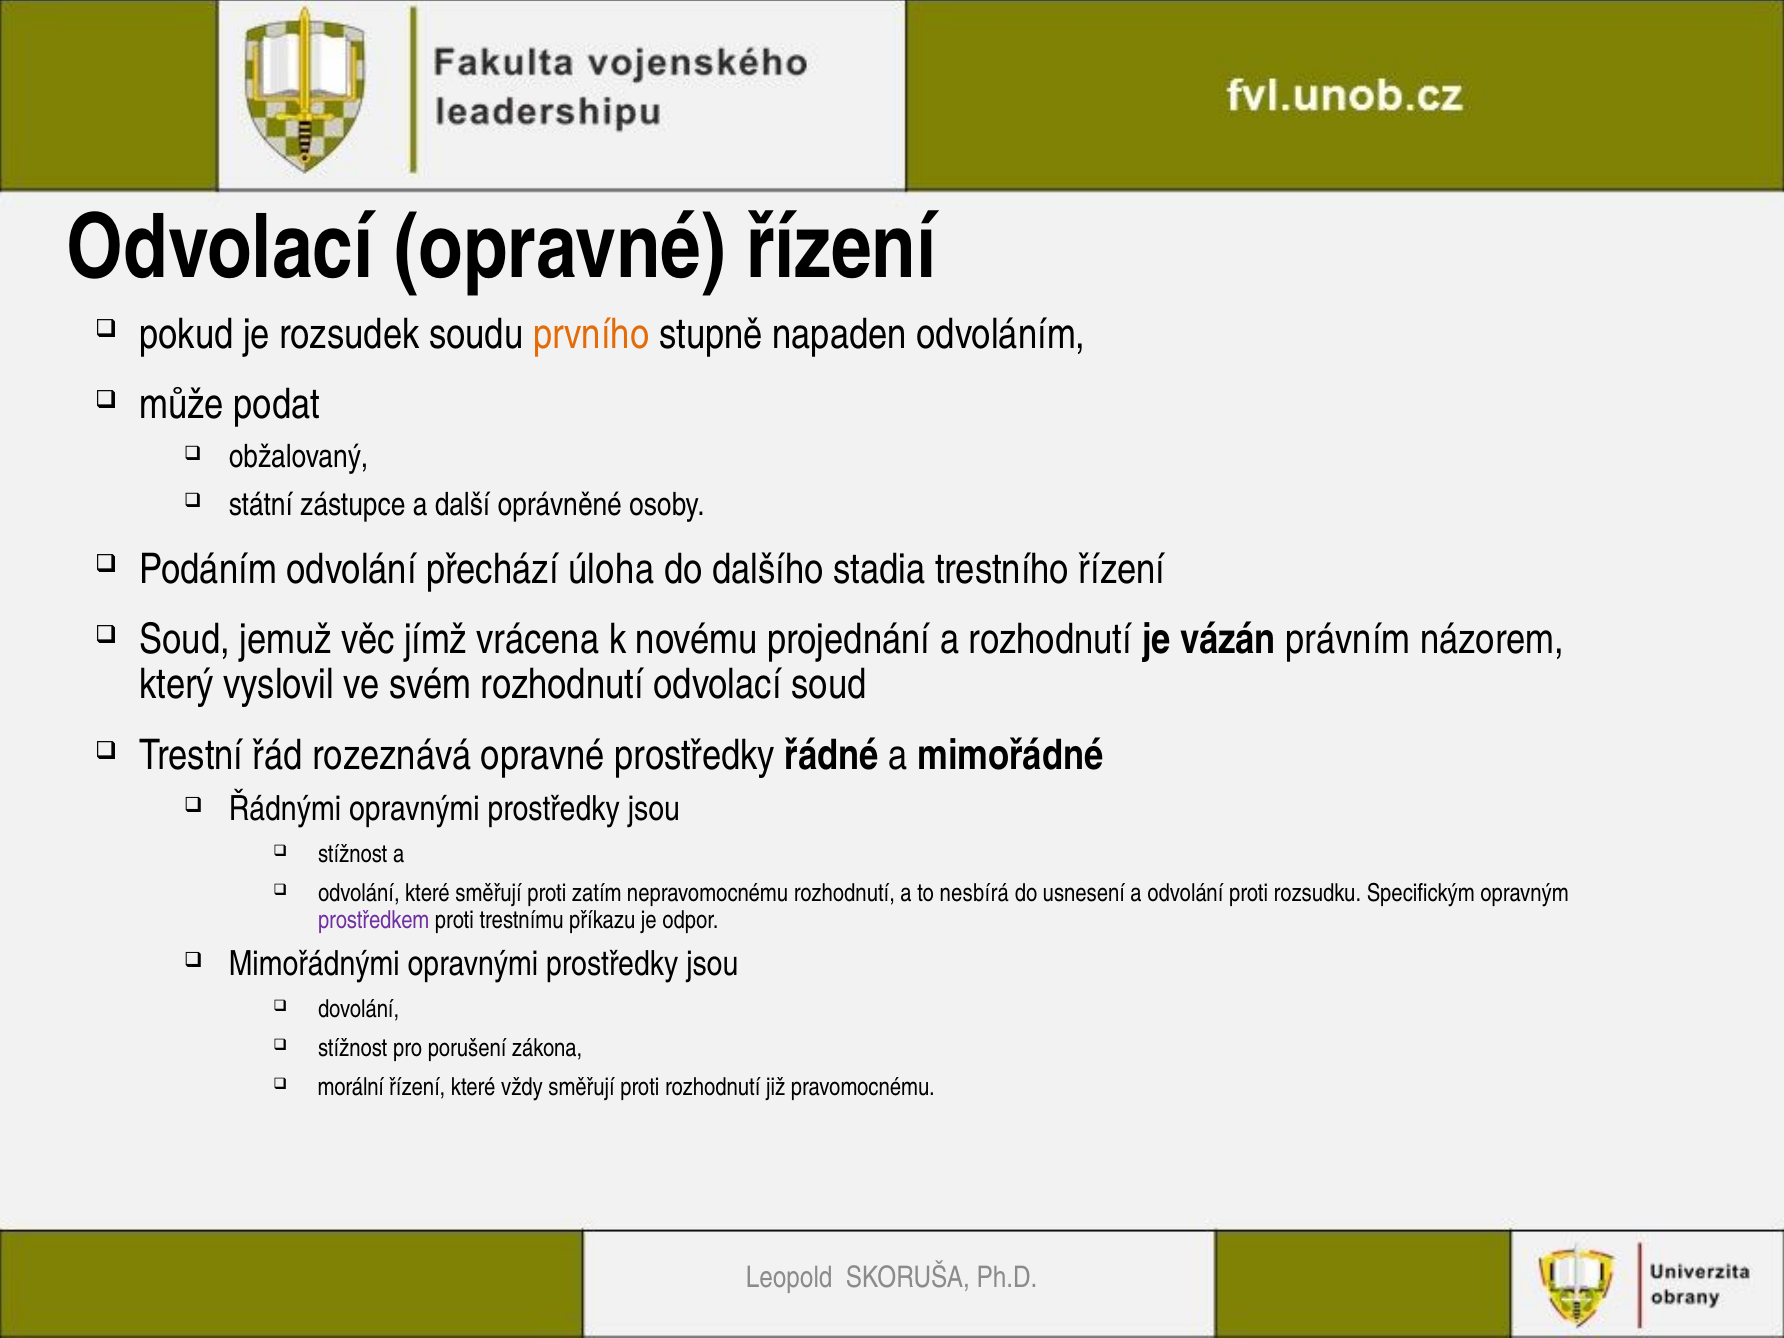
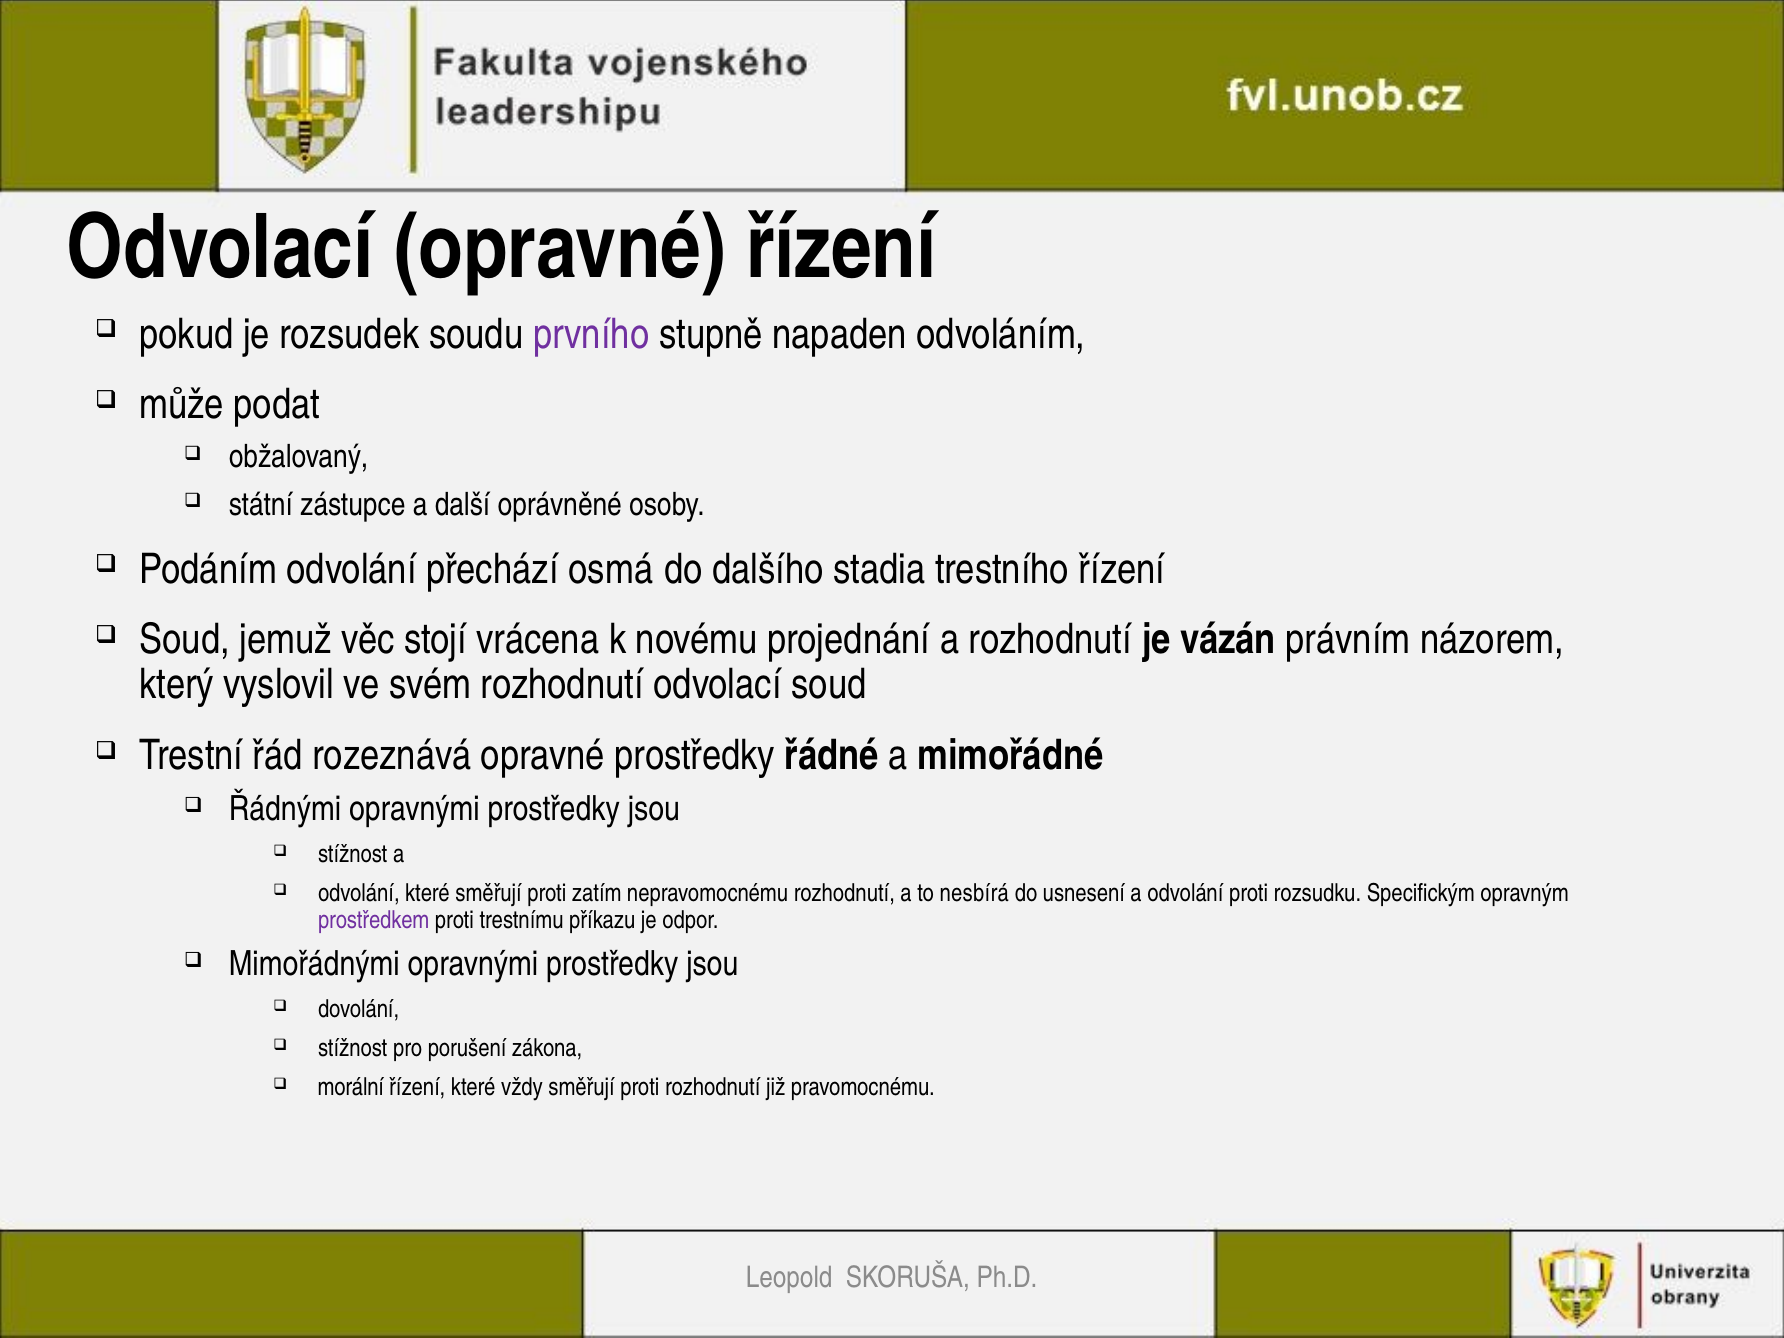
prvního colour: orange -> purple (591, 334)
úloha: úloha -> osmá (611, 569)
jímž: jímž -> stojí (436, 640)
